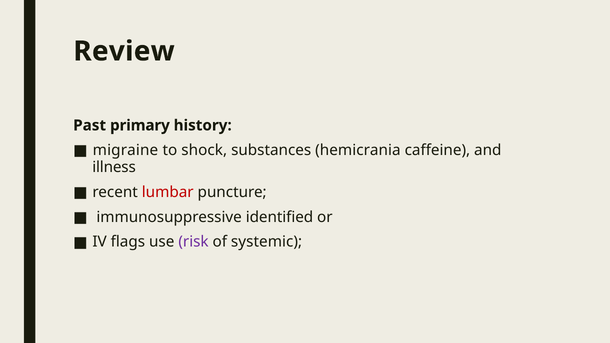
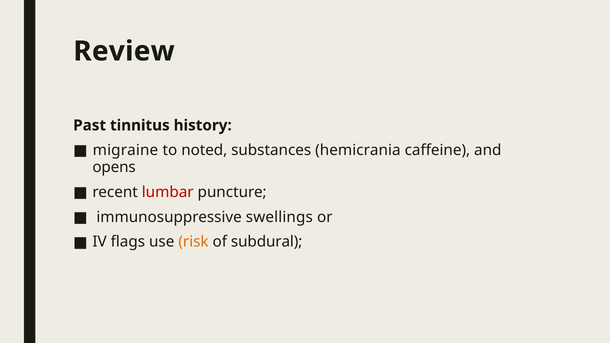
primary: primary -> tinnitus (140, 125)
shock: shock -> noted (204, 150)
illness: illness -> opens (114, 167)
identified: identified -> swellings (279, 217)
risk colour: purple -> orange (194, 242)
systemic: systemic -> subdural (267, 242)
